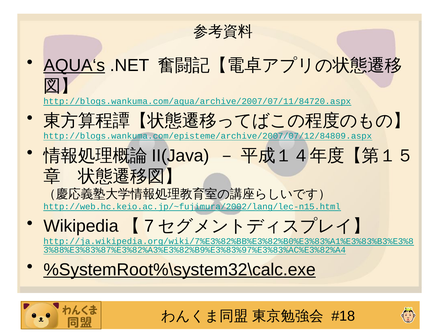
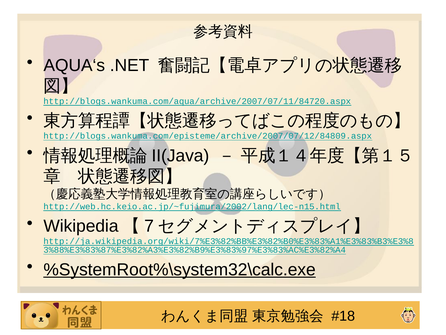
AQUA‘s underline: present -> none (74, 65)
